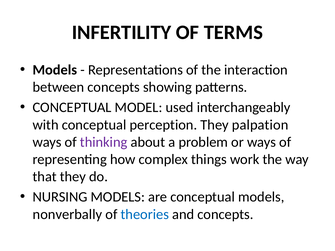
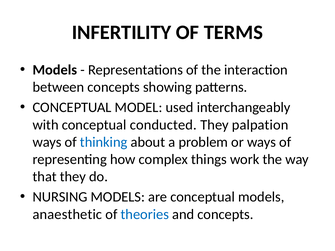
perception: perception -> conducted (163, 125)
thinking colour: purple -> blue (104, 142)
nonverbally: nonverbally -> anaesthetic (67, 214)
